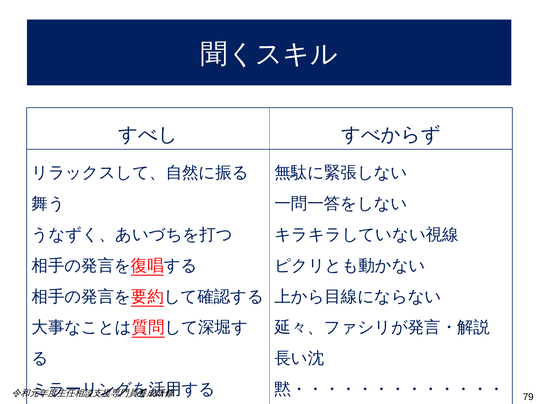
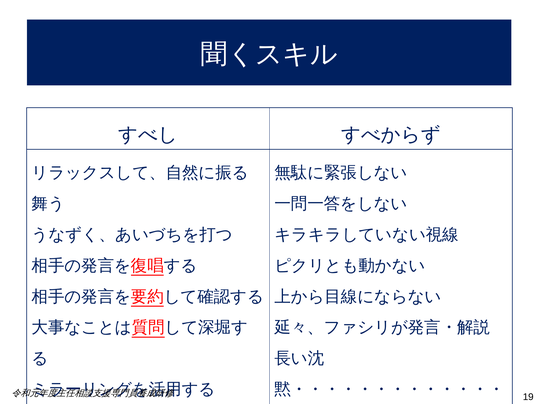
79: 79 -> 19 (528, 397)
